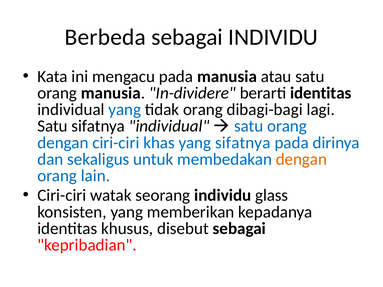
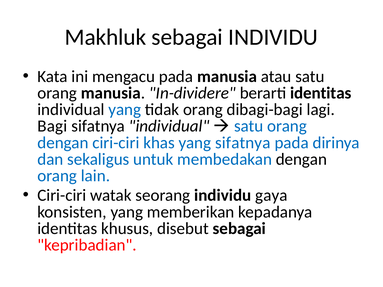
Berbeda: Berbeda -> Makhluk (105, 37)
Satu: Satu -> Bagi (52, 126)
dengan colour: orange -> black (301, 159)
glass: glass -> gaya (271, 196)
